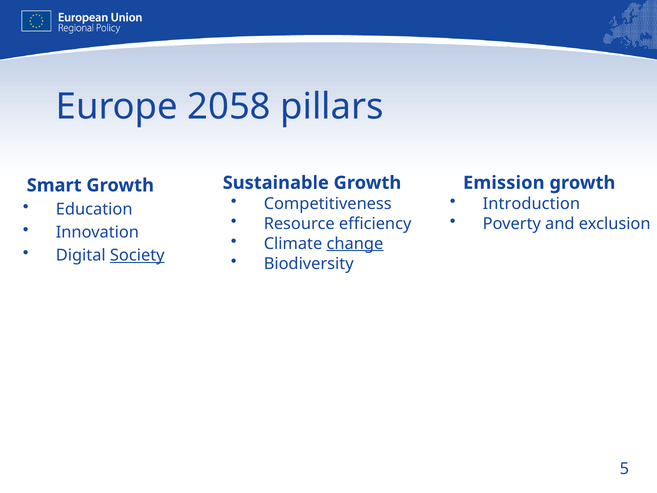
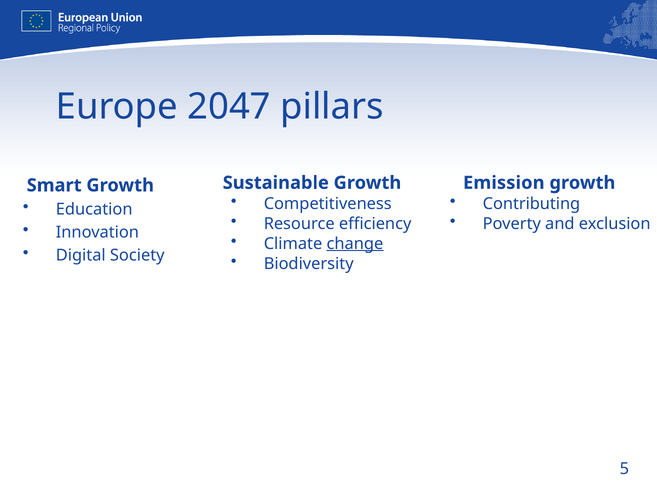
2058: 2058 -> 2047 (229, 107)
Introduction: Introduction -> Contributing (531, 204)
Society underline: present -> none (137, 255)
